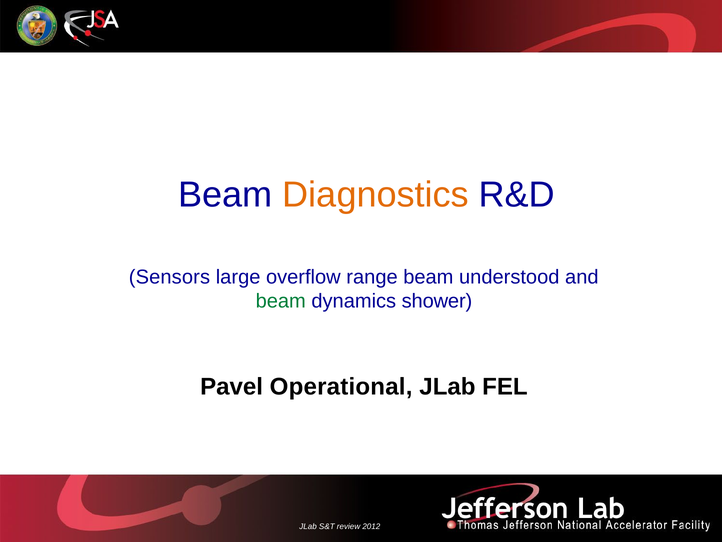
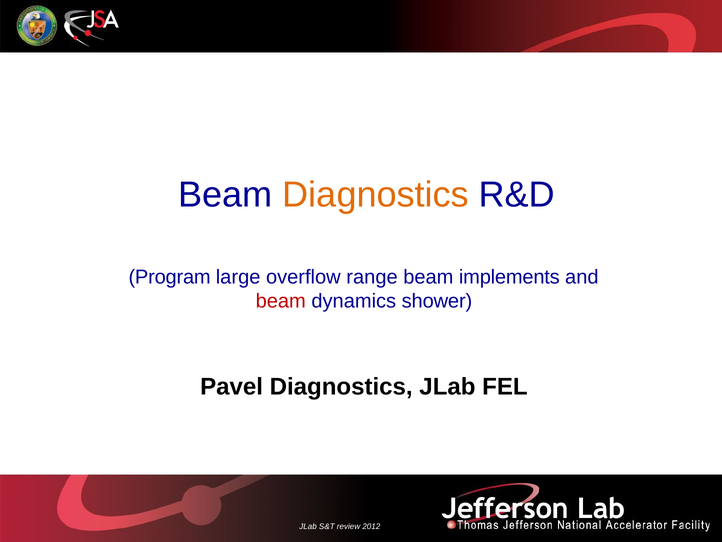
Sensors: Sensors -> Program (170, 277)
understood: understood -> implements (509, 277)
beam colour: green -> red (281, 301)
Pavel Operational: Operational -> Diagnostics (341, 387)
